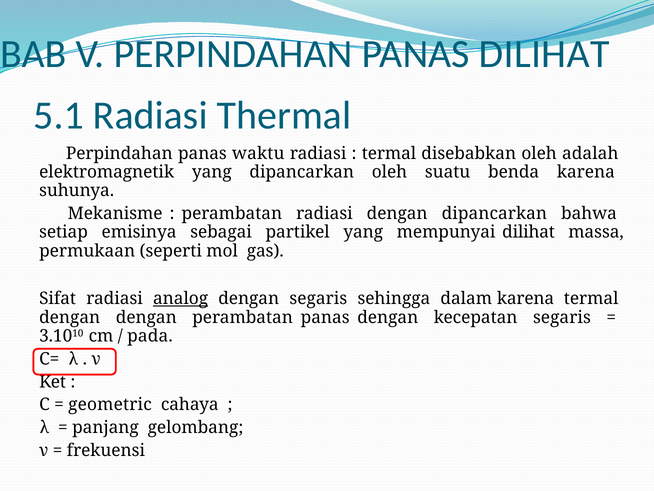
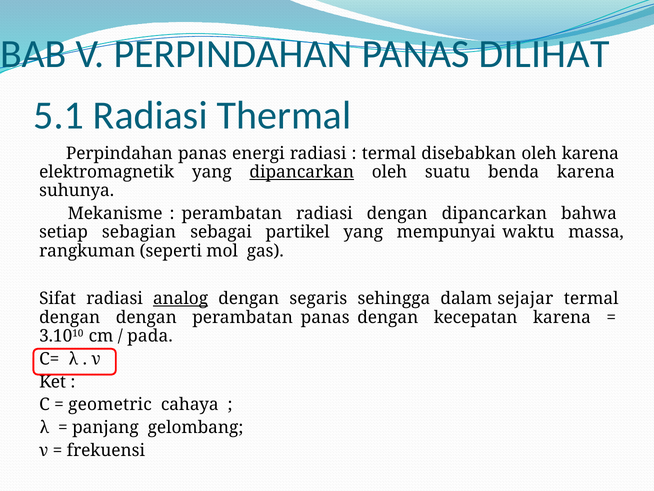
waktu: waktu -> energi (258, 153)
oleh adalah: adalah -> karena (590, 153)
dipancarkan underline: none -> present (302, 172)
emisinya: emisinya -> sebagian (139, 232)
mempunyai dilihat: dilihat -> waktu (528, 232)
permukaan: permukaan -> rangkuman (87, 251)
dalam karena: karena -> sejajar (525, 298)
kecepatan segaris: segaris -> karena (562, 317)
